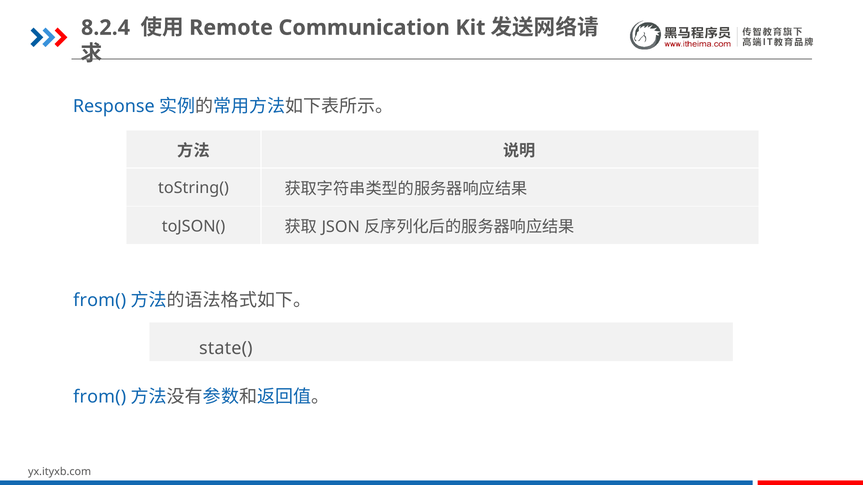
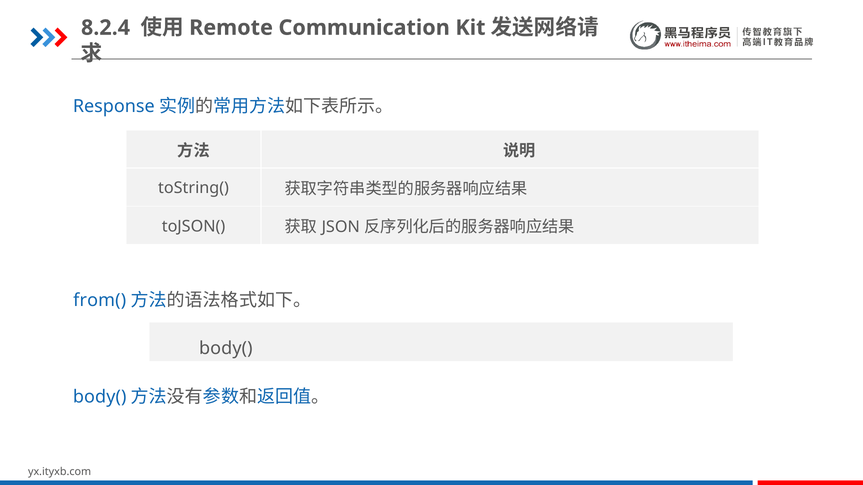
state(: state( -> body( (226, 349)
from(: from( -> body( (100, 398)
